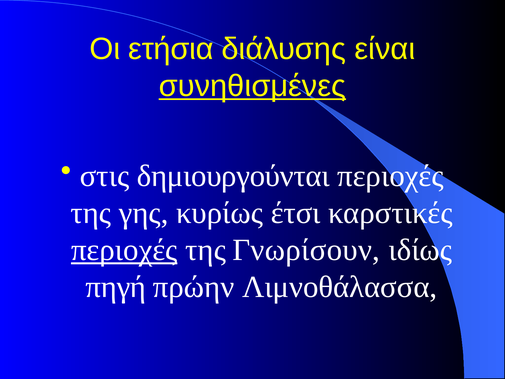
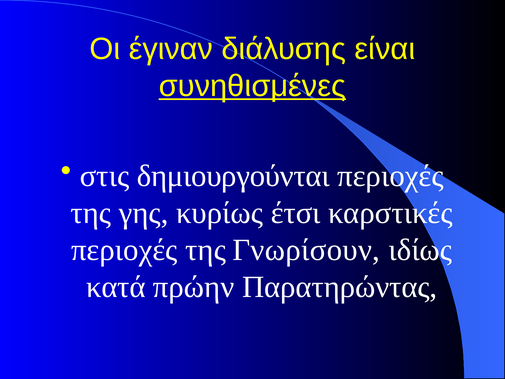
ετήσια: ετήσια -> έγιναν (171, 49)
περιοχές underline: present -> none (124, 250)
πηγή: πηγή -> κατά (116, 287)
Λιμνοθάλασσα: Λιμνοθάλασσα -> Παρατηρώντας (340, 287)
